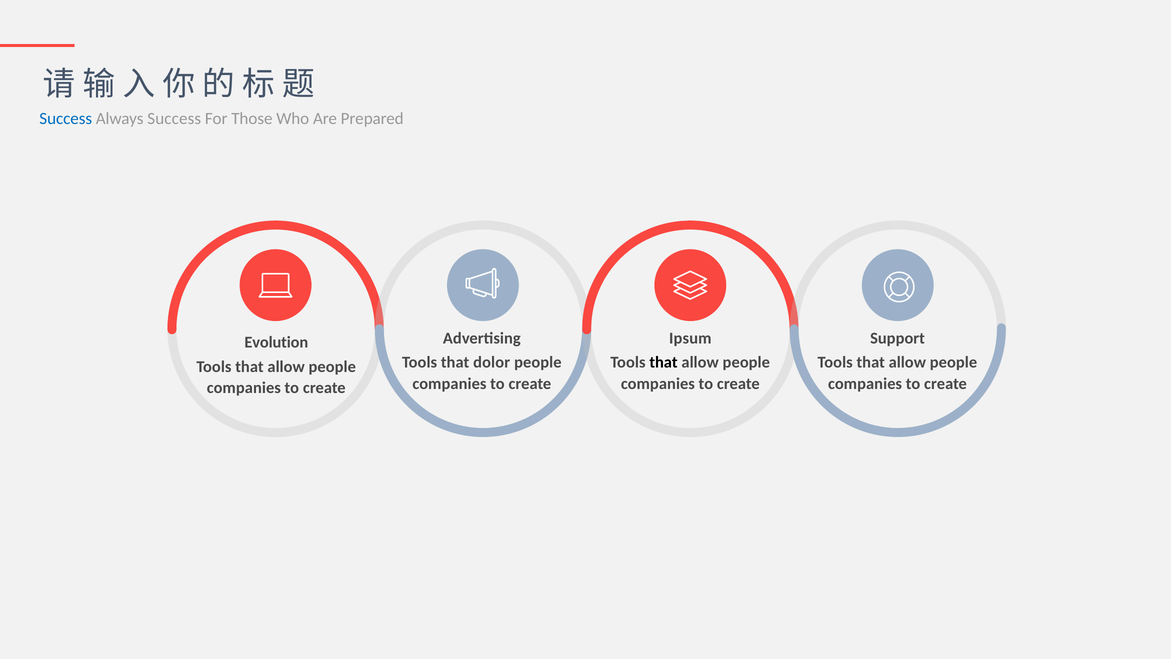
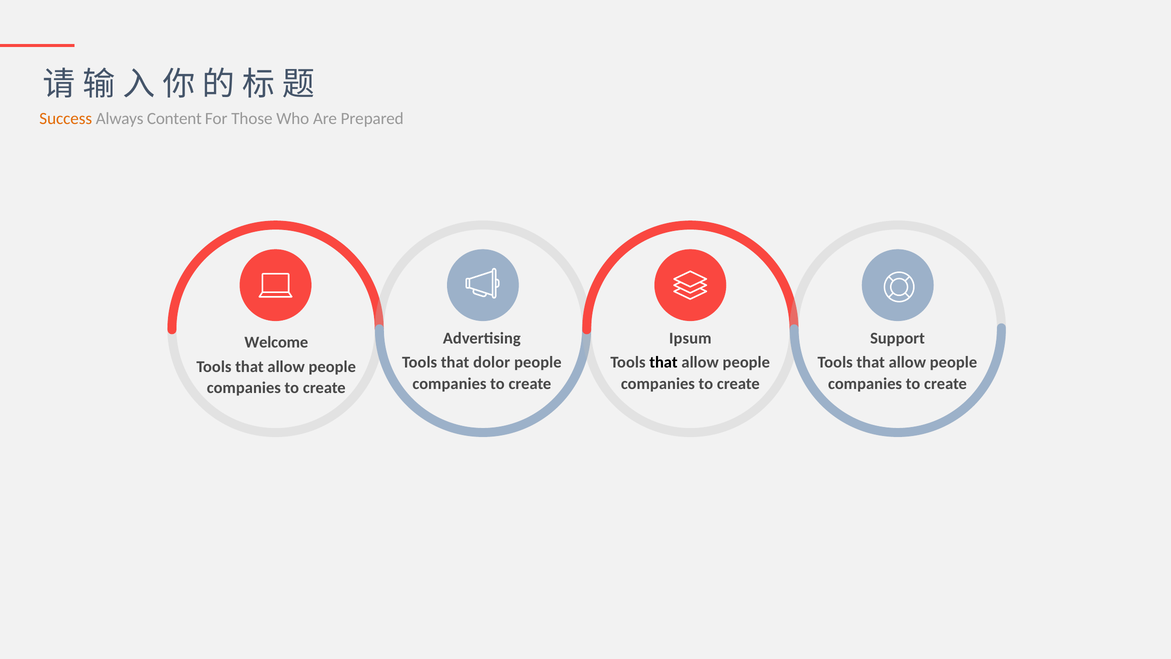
Success colour: blue -> orange (66, 118)
Always Success: Success -> Content (174, 118)
Evolution: Evolution -> Welcome (276, 342)
